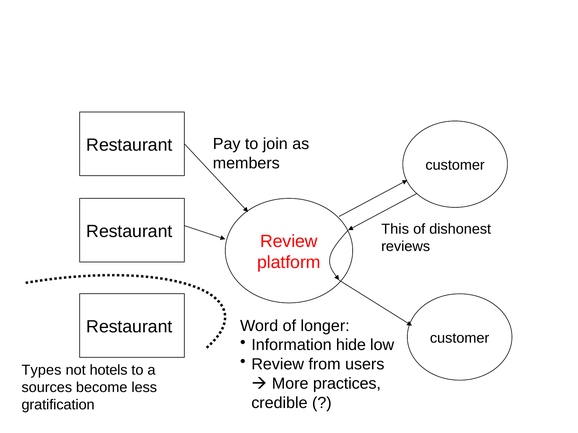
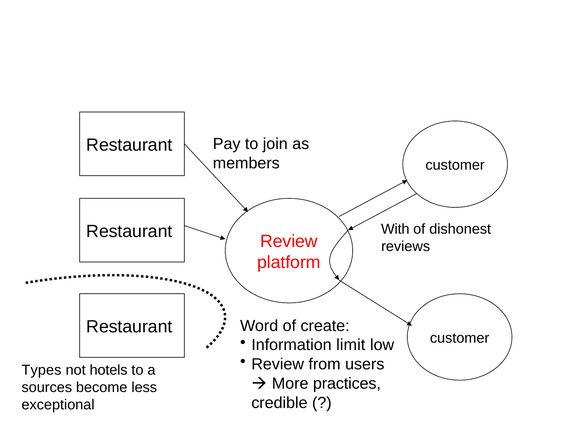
This: This -> With (395, 229)
longer: longer -> create (325, 326)
hide: hide -> limit (351, 345)
gratification: gratification -> exceptional (58, 405)
